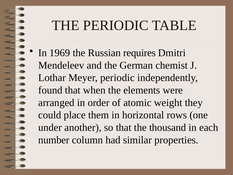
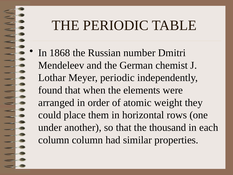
1969: 1969 -> 1868 (60, 53)
requires: requires -> number (139, 53)
number: number -> column (54, 140)
